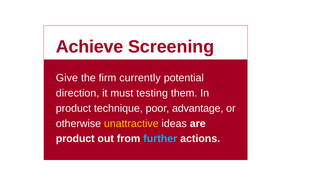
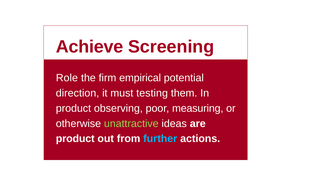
Give: Give -> Role (67, 78)
currently: currently -> empirical (140, 78)
technique: technique -> observing (118, 109)
advantage: advantage -> measuring (198, 109)
unattractive colour: yellow -> light green (131, 124)
